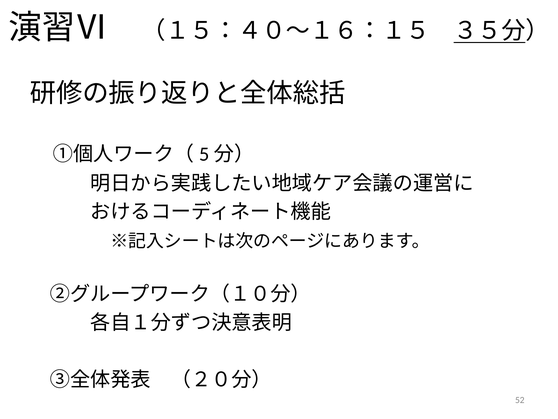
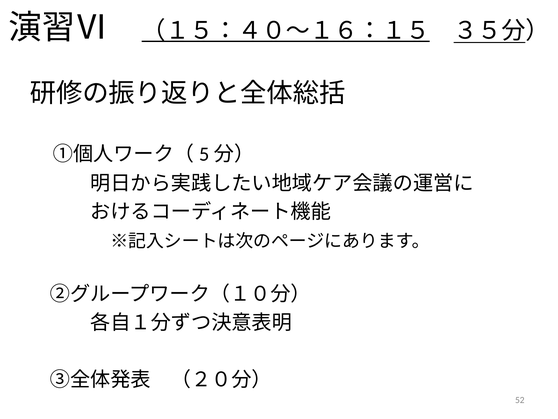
（１５：４０～１６：１５ underline: none -> present (286, 31)
